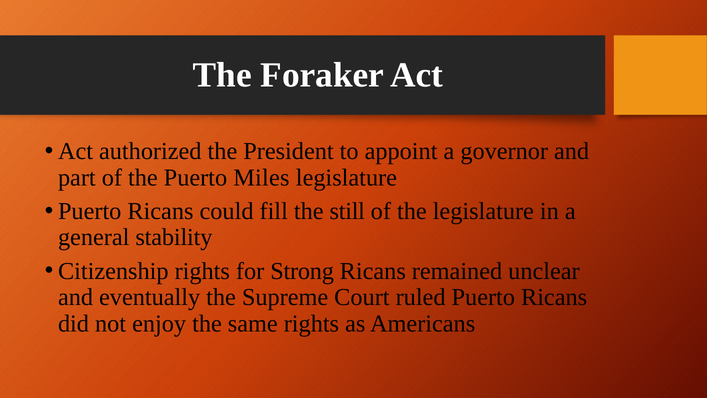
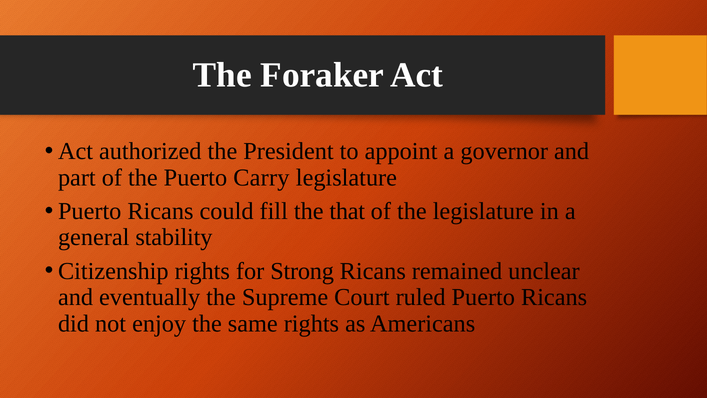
Miles: Miles -> Carry (261, 177)
still: still -> that (347, 211)
